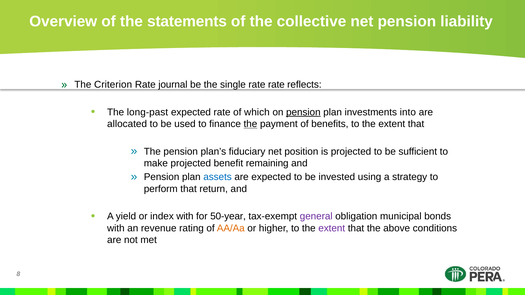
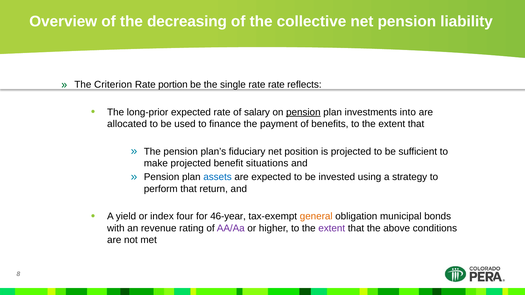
statements: statements -> decreasing (187, 22)
journal: journal -> portion (173, 85)
long-past: long-past -> long-prior (148, 112)
which: which -> salary (257, 112)
the underline: present -> none (250, 124)
remaining: remaining -> situations (267, 163)
index with: with -> four (185, 216)
50-year: 50-year -> 46-year (228, 216)
general colour: purple -> orange (316, 216)
AA/Aa colour: orange -> purple (231, 228)
